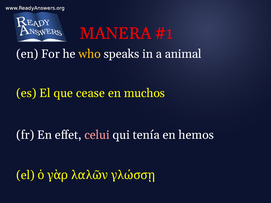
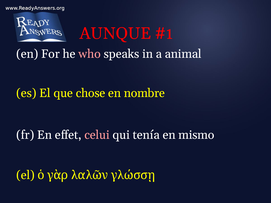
MANERA: MANERA -> AUNQUE (115, 33)
who colour: yellow -> pink (90, 54)
cease: cease -> chose (91, 93)
muchos: muchos -> nombre (144, 93)
hemos: hemos -> mismo (196, 135)
